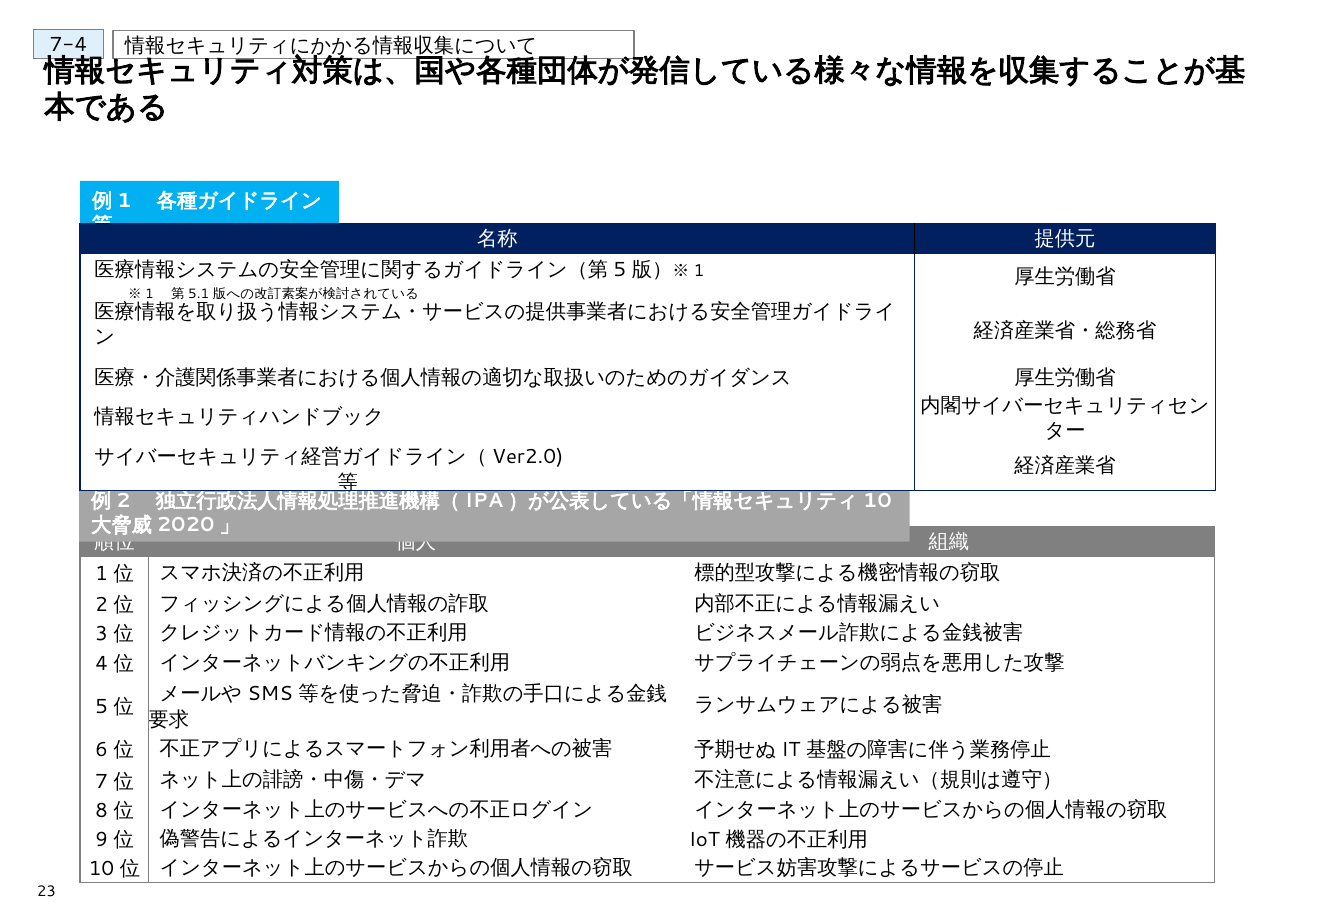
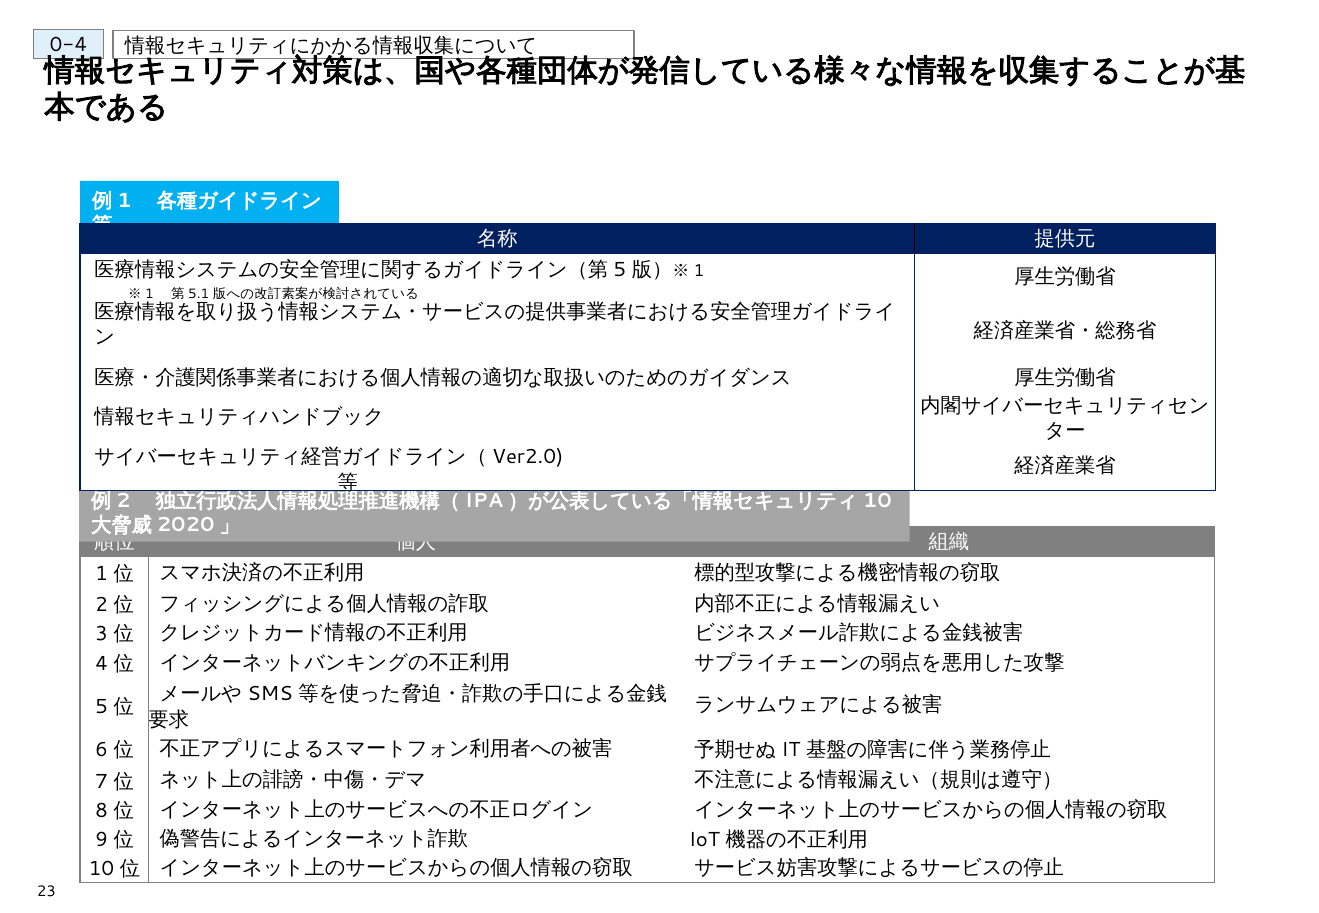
7-4: 7-4 -> 0-4 (68, 45)
